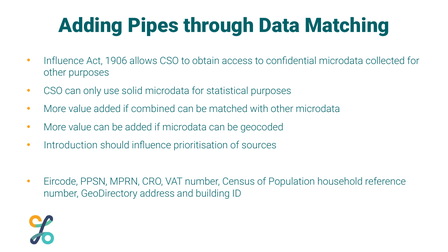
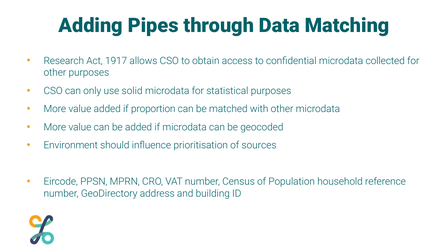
Influence: Influence -> Research (64, 61)
1906: 1906 -> 1917 (116, 61)
combined: combined -> proportion (153, 109)
Introduction: Introduction -> Environment (71, 145)
